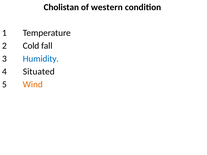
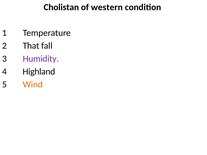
Cold: Cold -> That (31, 46)
Humidity colour: blue -> purple (41, 59)
Situated: Situated -> Highland (39, 72)
